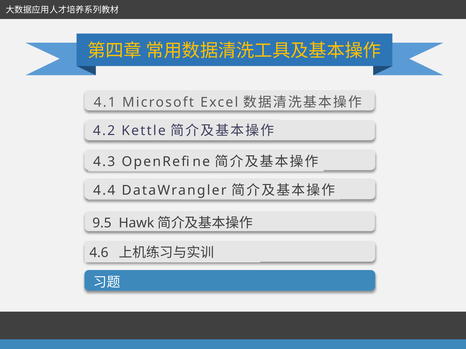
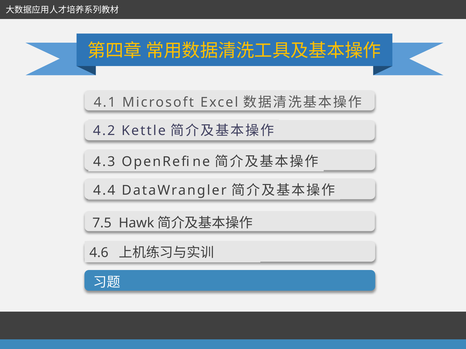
9.5: 9.5 -> 7.5 (102, 223)
